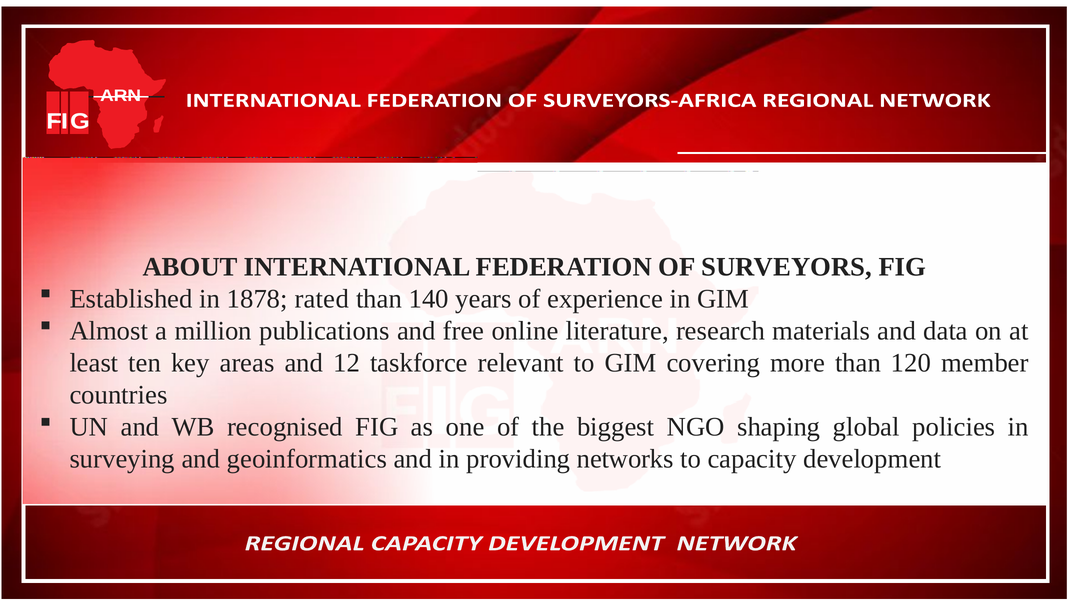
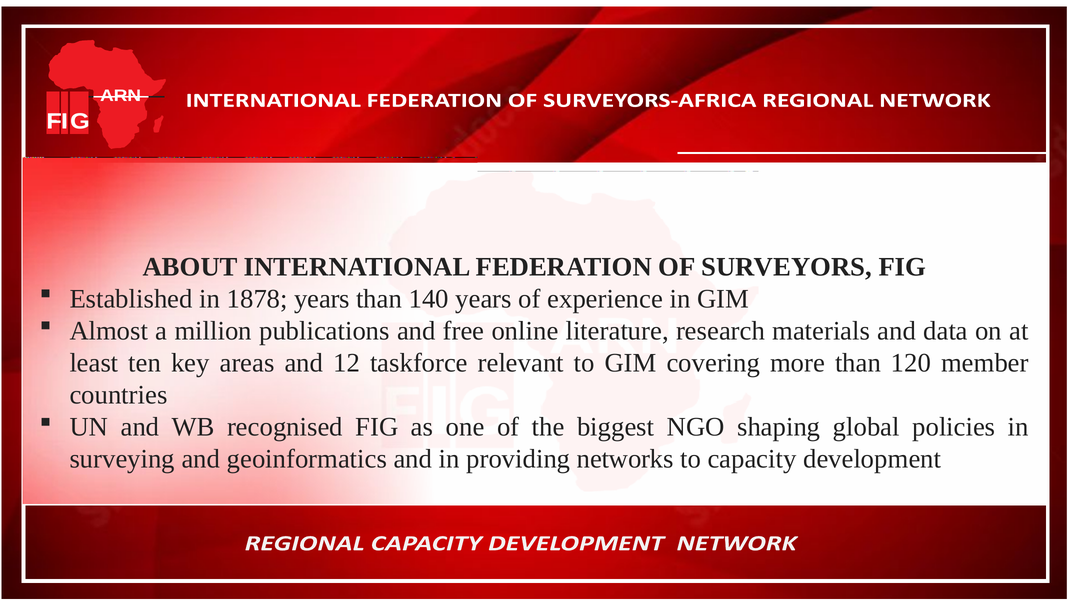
1878 rated: rated -> years (322, 299)
